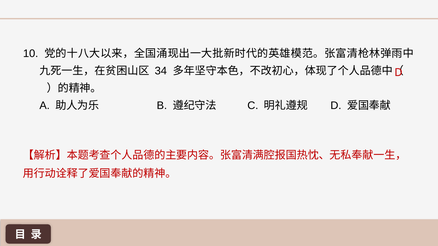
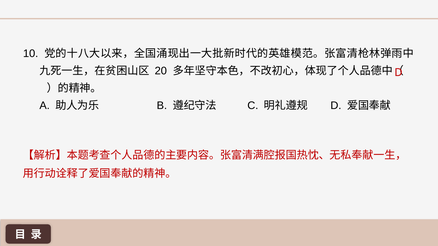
34: 34 -> 20 (161, 71)
